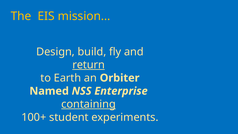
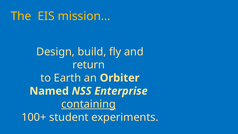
return underline: present -> none (89, 65)
